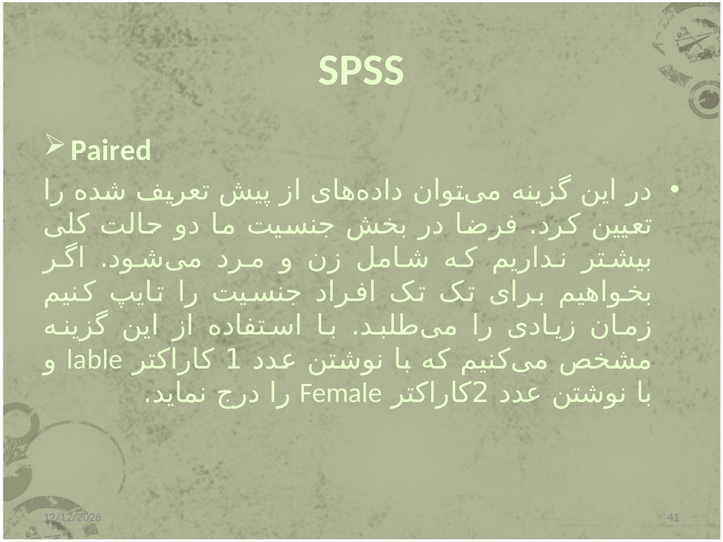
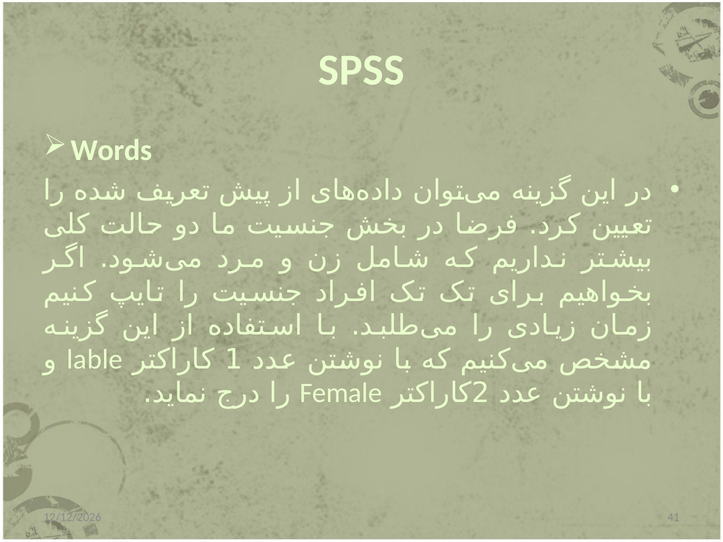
Paired: Paired -> Words (111, 150)
